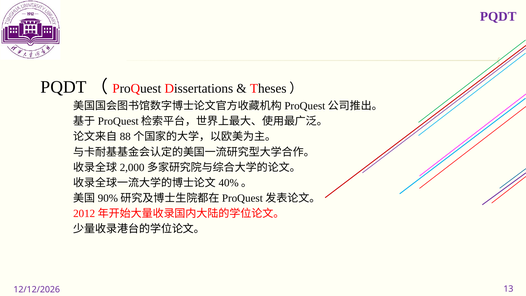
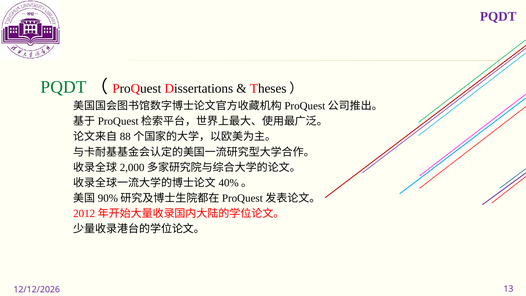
PQDT colour: black -> green (64, 87)
